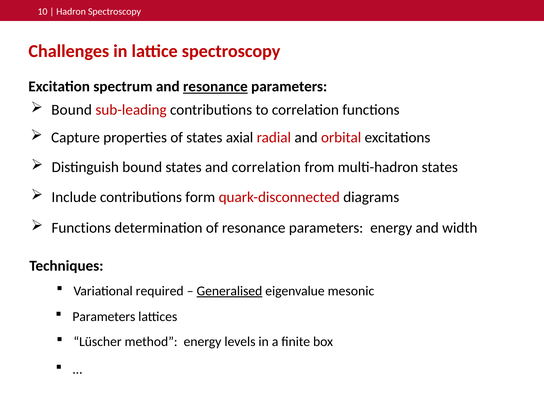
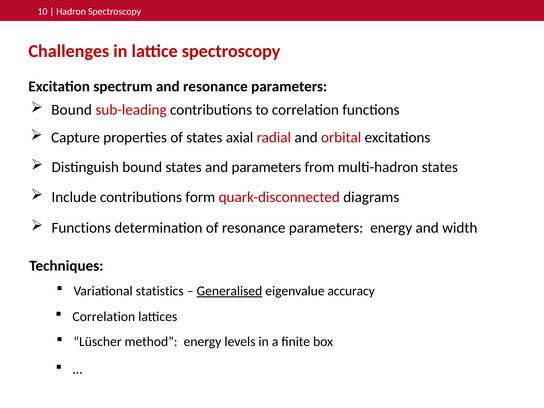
resonance underline: present -> none (215, 87)
and correlation: correlation -> parameters (266, 167)
required: required -> statistics (160, 291)
mesonic: mesonic -> accuracy (351, 291)
Parameters: Parameters -> Correlation (104, 317)
